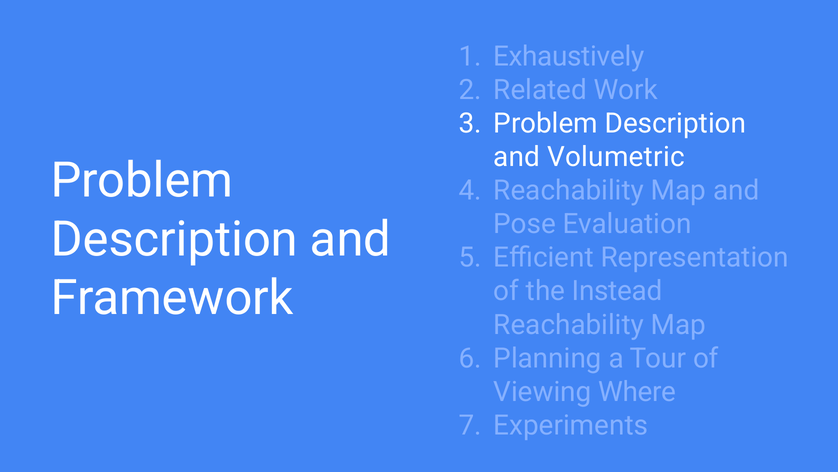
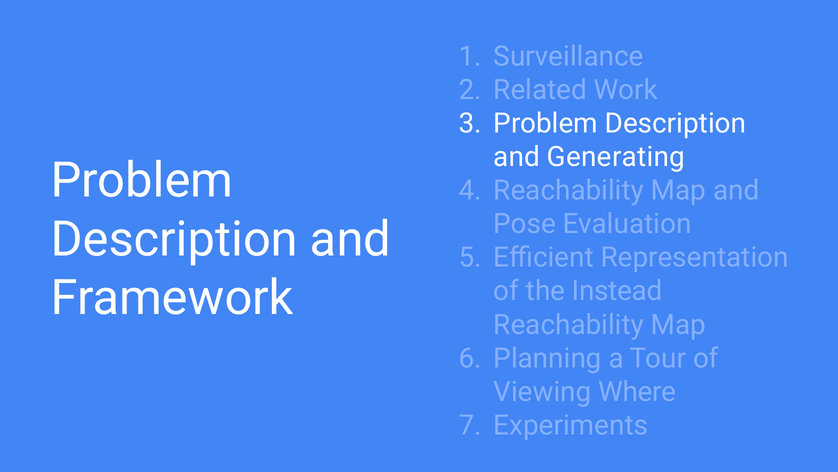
Exhaustively: Exhaustively -> Surveillance (569, 56)
Volumetric: Volumetric -> Generating (616, 157)
